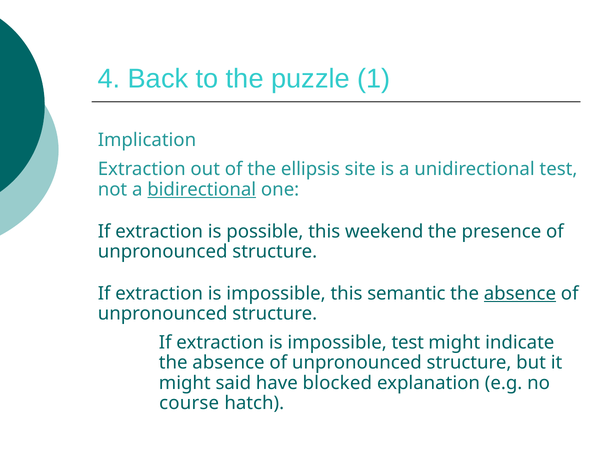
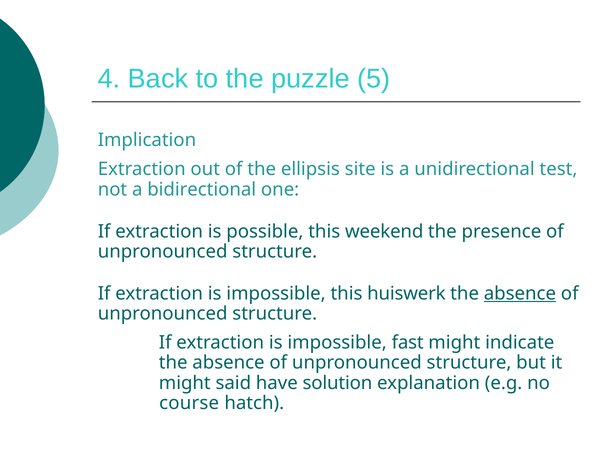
1: 1 -> 5 (374, 79)
bidirectional underline: present -> none (202, 189)
semantic: semantic -> huiswerk (406, 294)
impossible test: test -> fast (408, 343)
blocked: blocked -> solution (337, 383)
